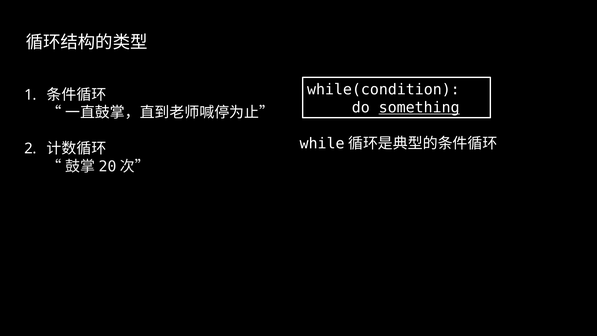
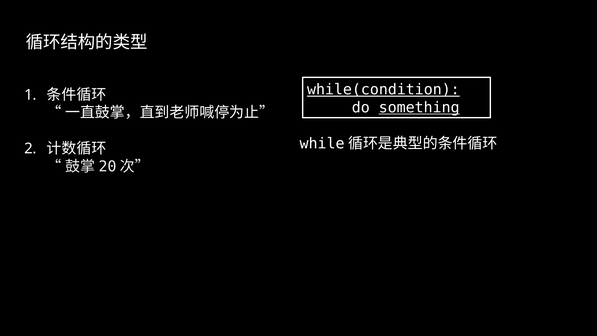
while(condition underline: none -> present (383, 90)
